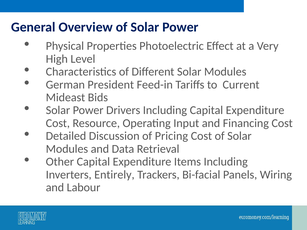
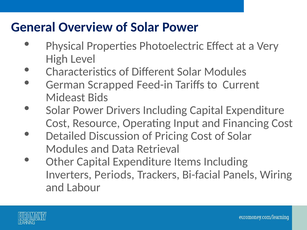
President: President -> Scrapped (111, 85)
Entirely: Entirely -> Periods (114, 175)
